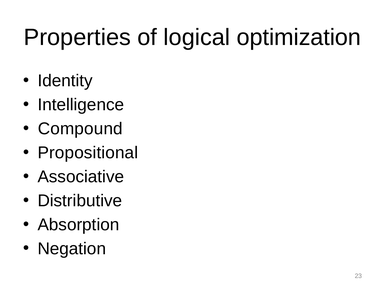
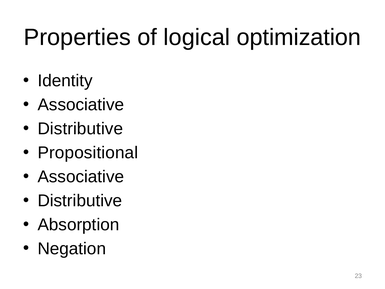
Intelligence: Intelligence -> Associative (81, 105)
Compound: Compound -> Distributive (80, 129)
